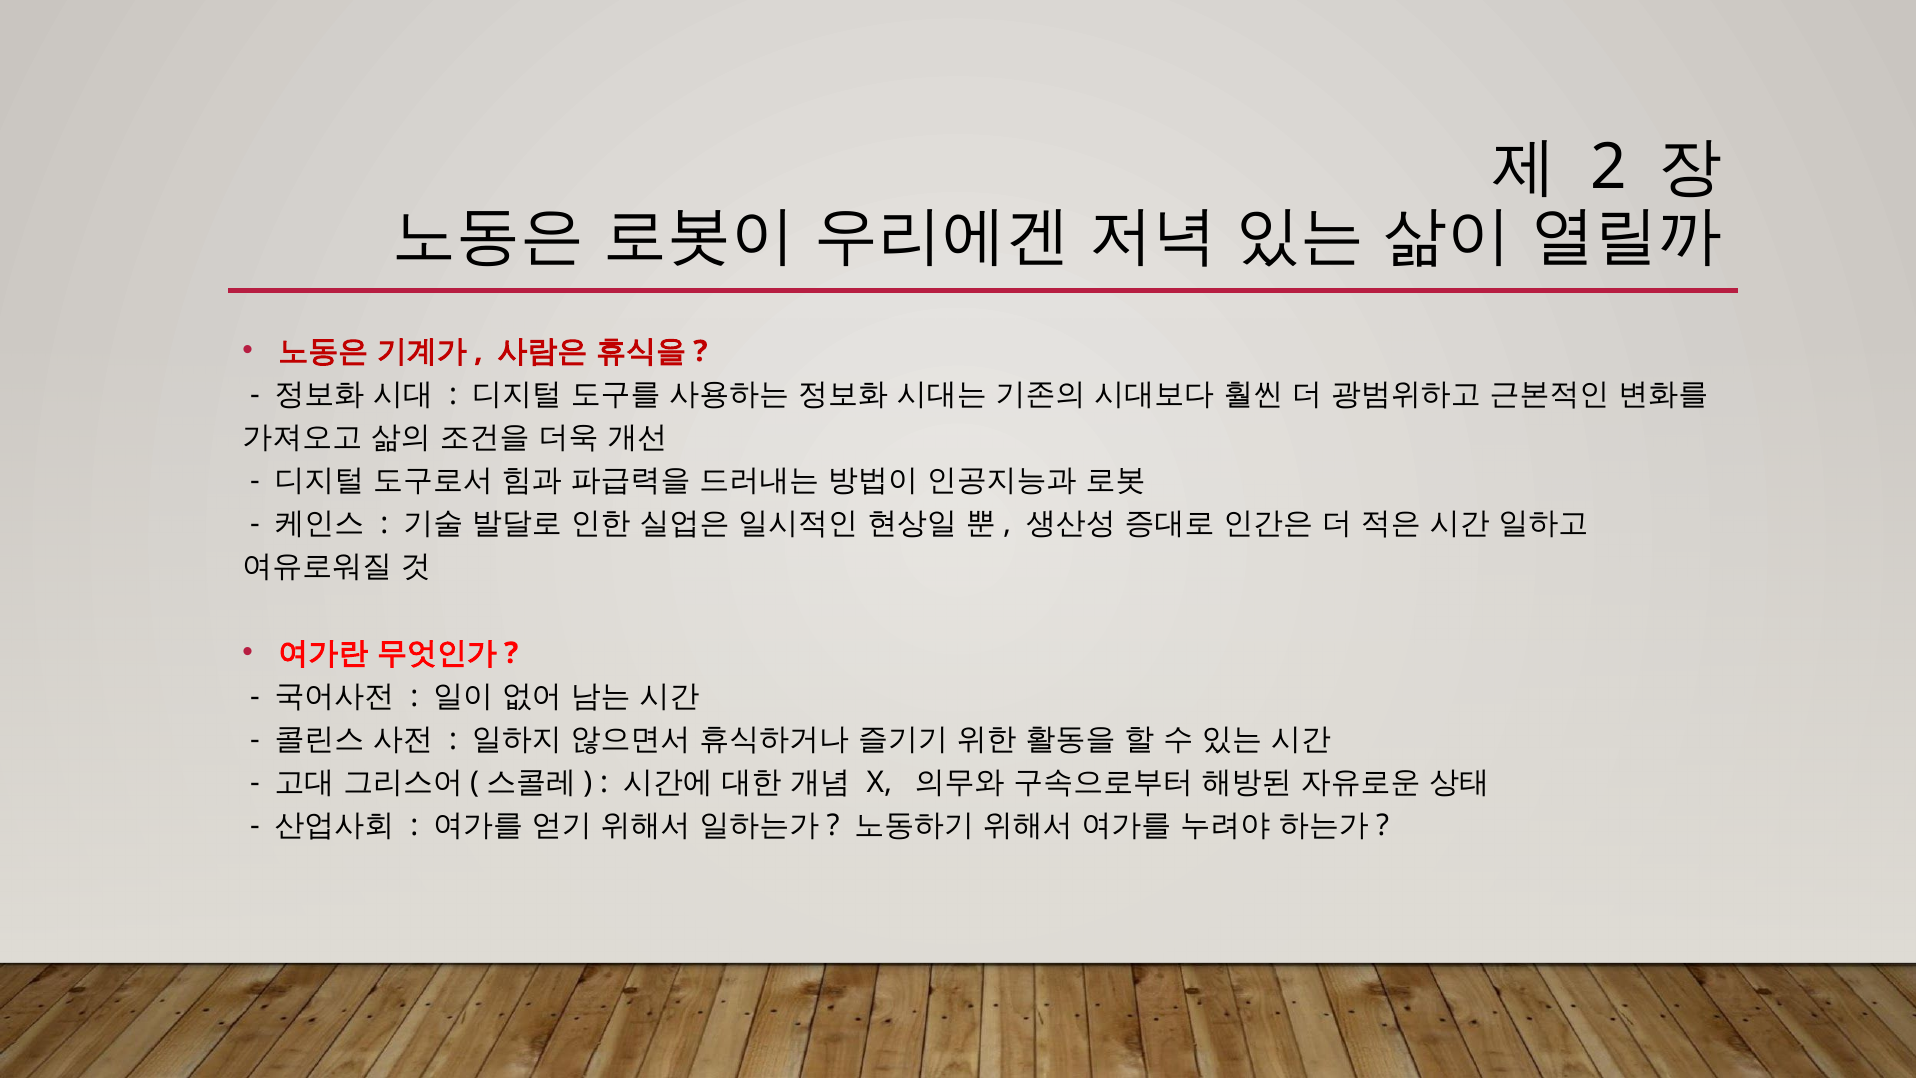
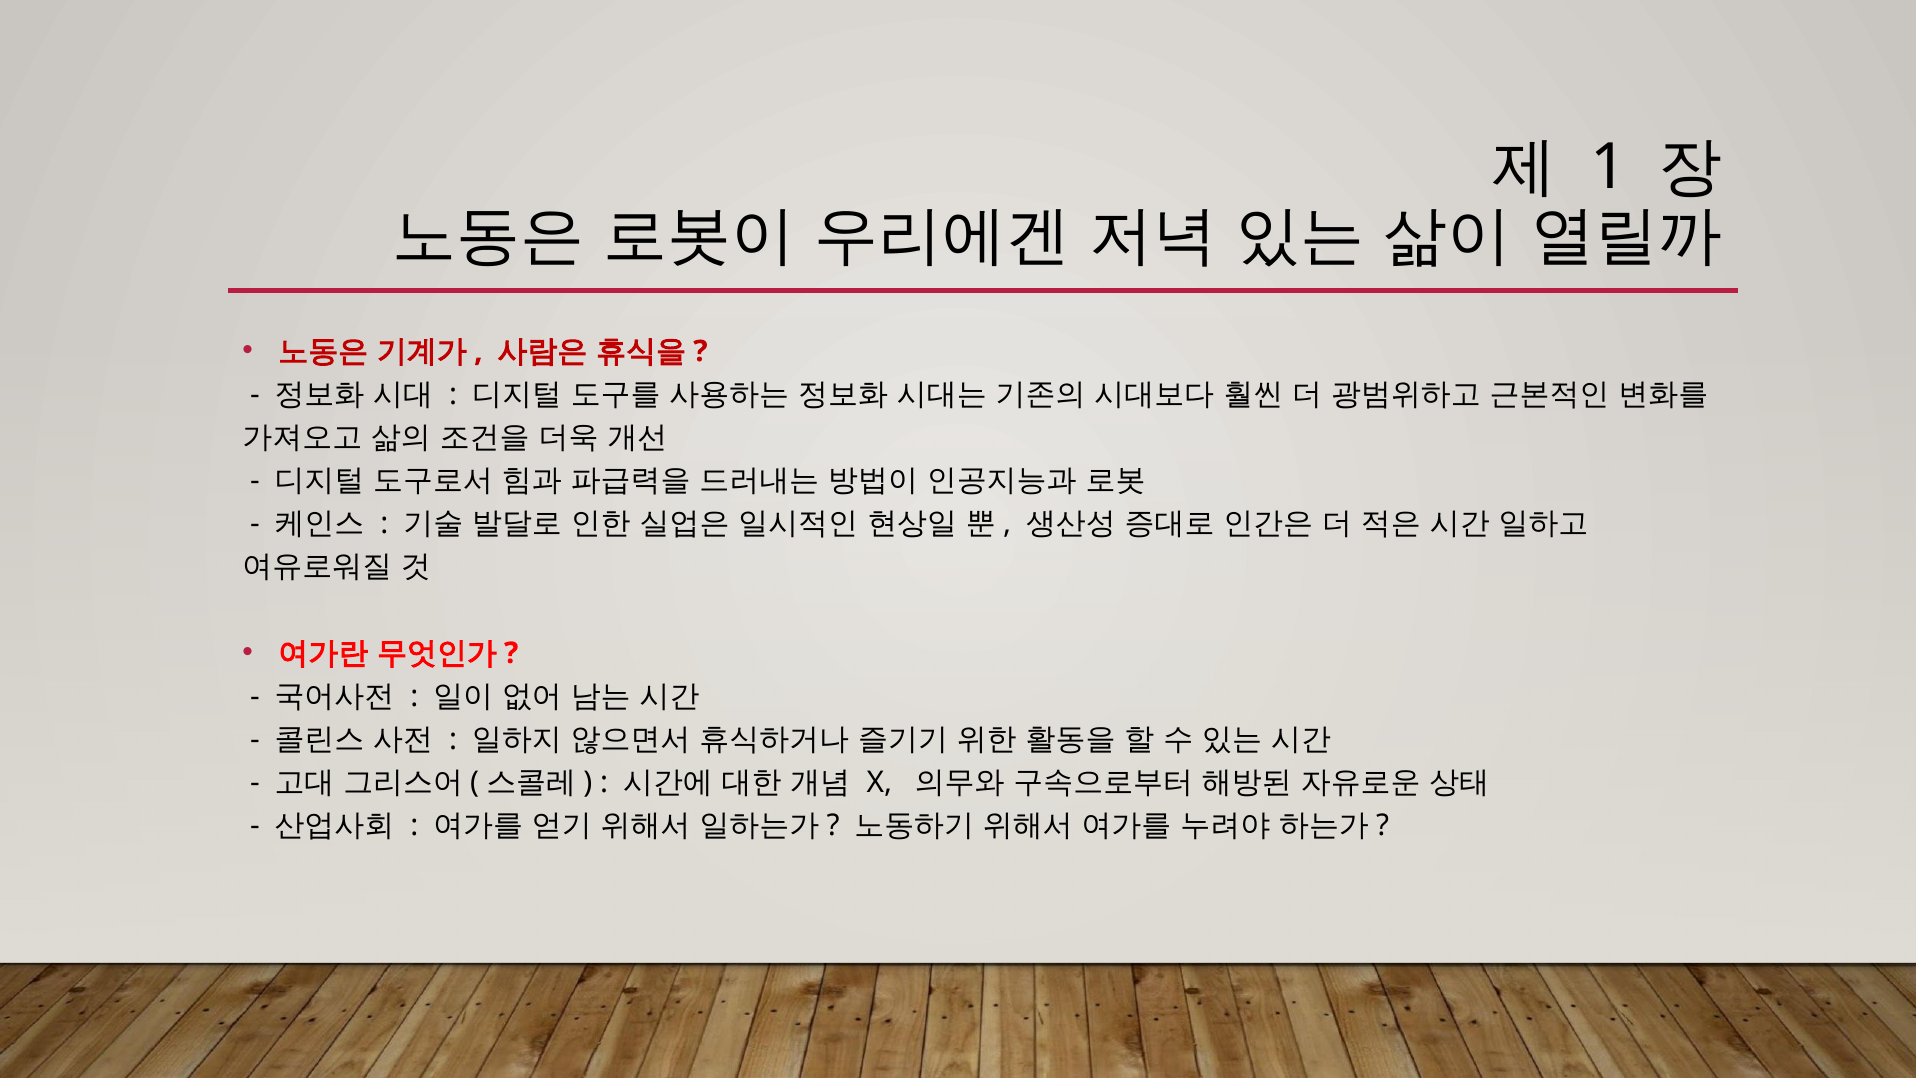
2: 2 -> 1 (1609, 168)
